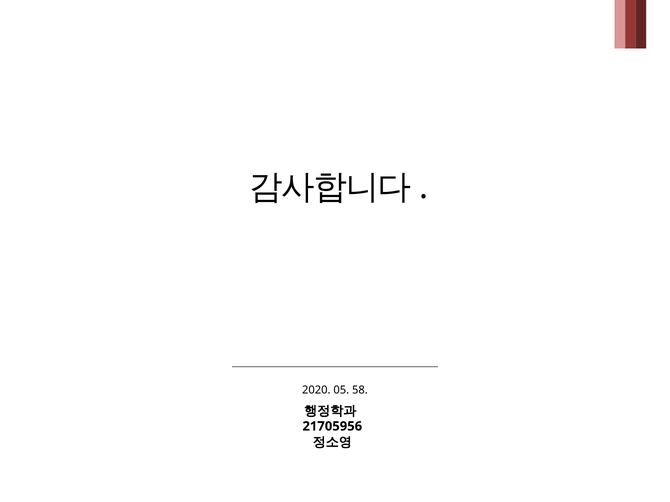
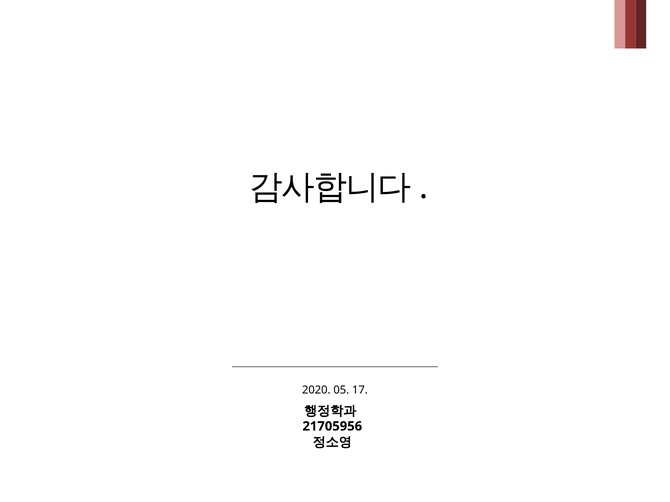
58: 58 -> 17 (360, 390)
